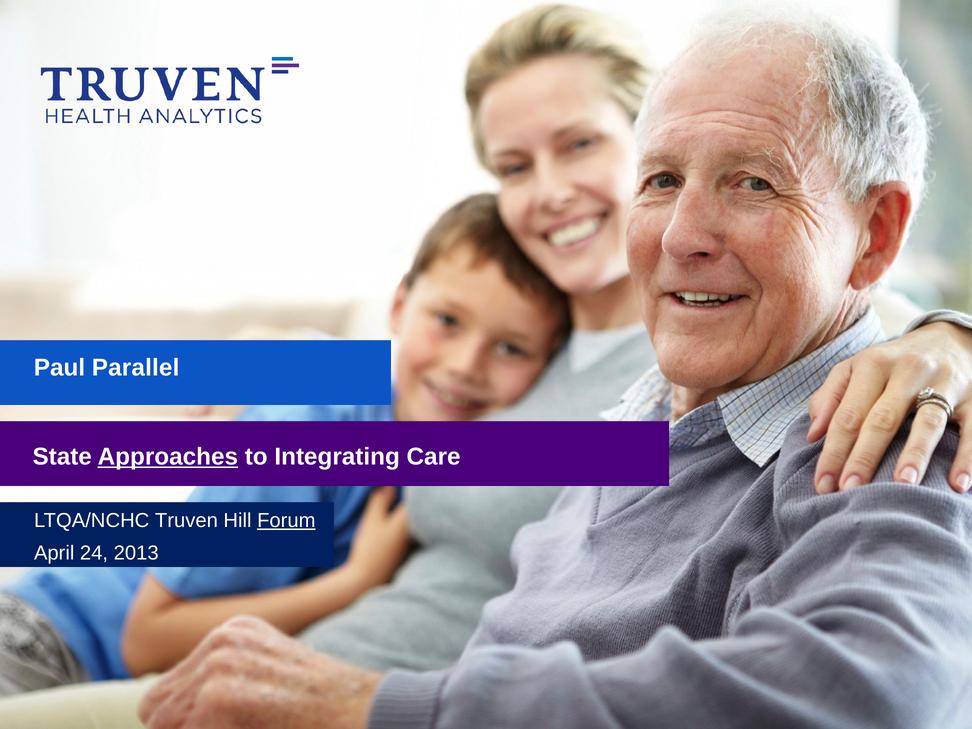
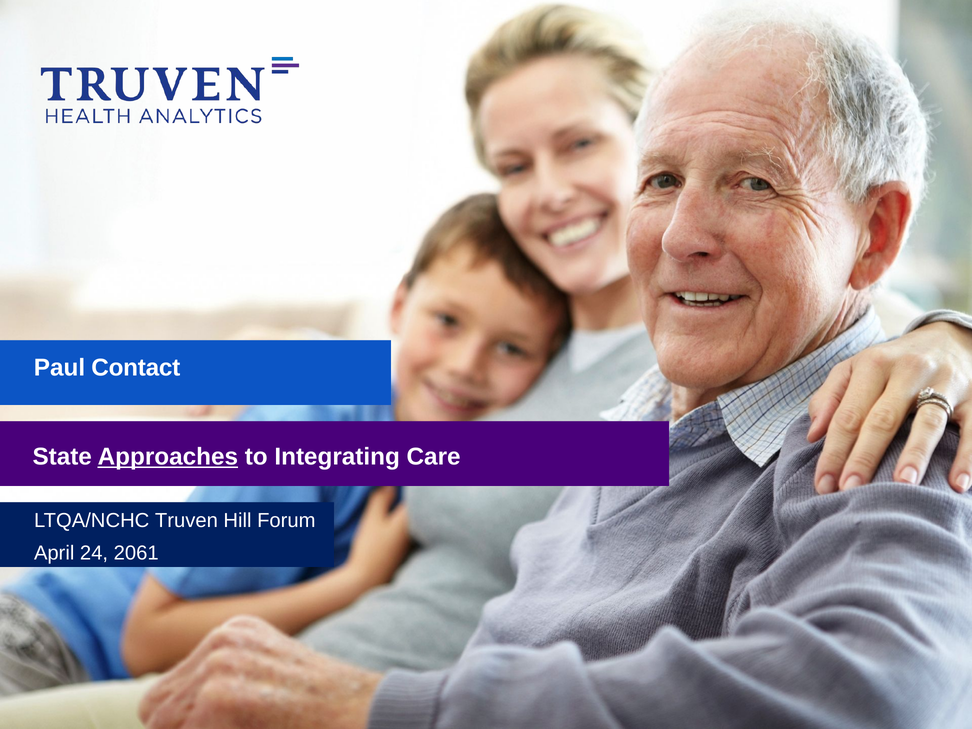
Parallel: Parallel -> Contact (136, 368)
Forum underline: present -> none (286, 521)
2013: 2013 -> 2061 (136, 553)
